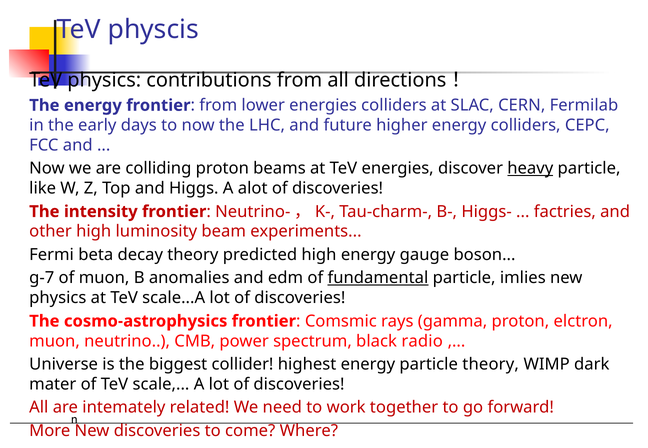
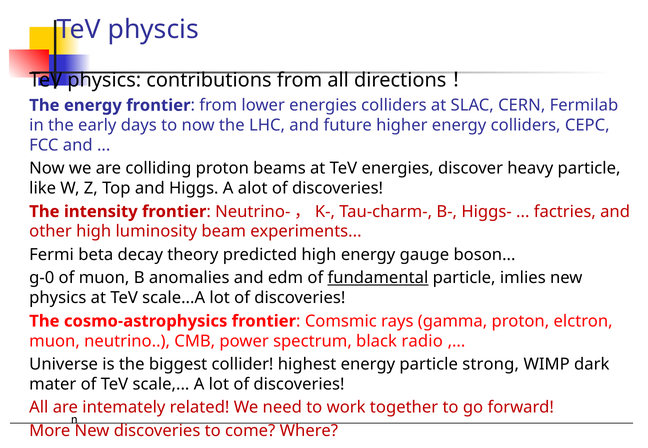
heavy underline: present -> none (530, 169)
g-7: g-7 -> g-0 (42, 278)
particle theory: theory -> strong (491, 365)
